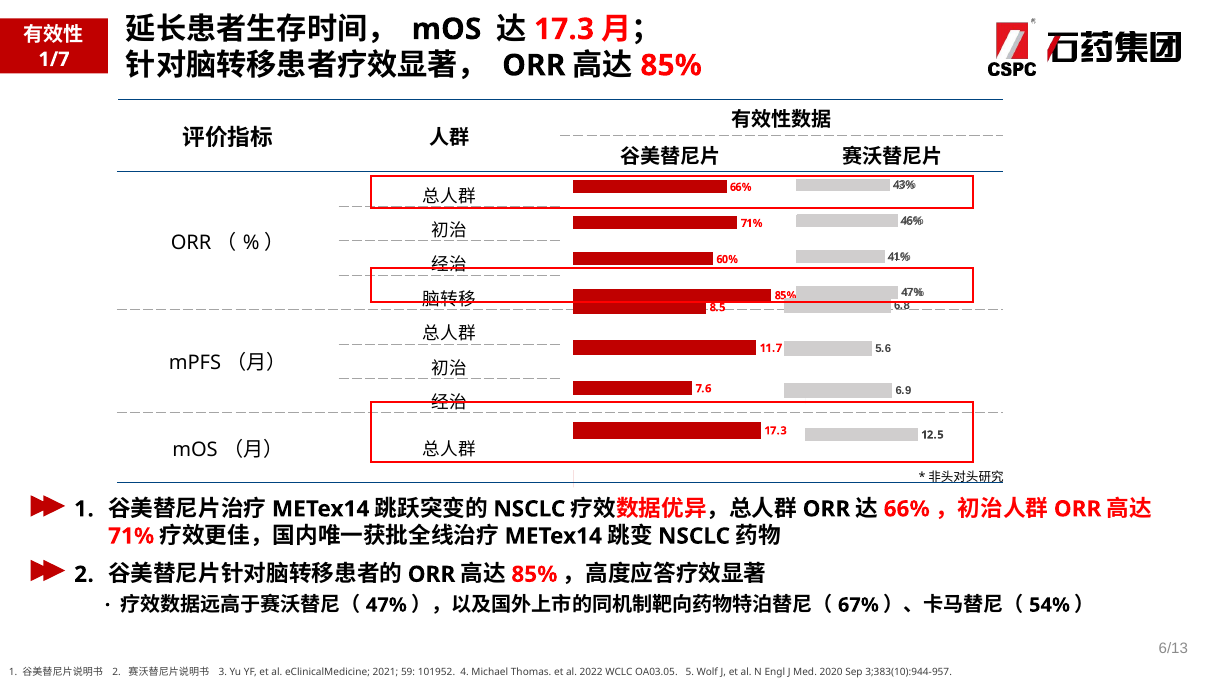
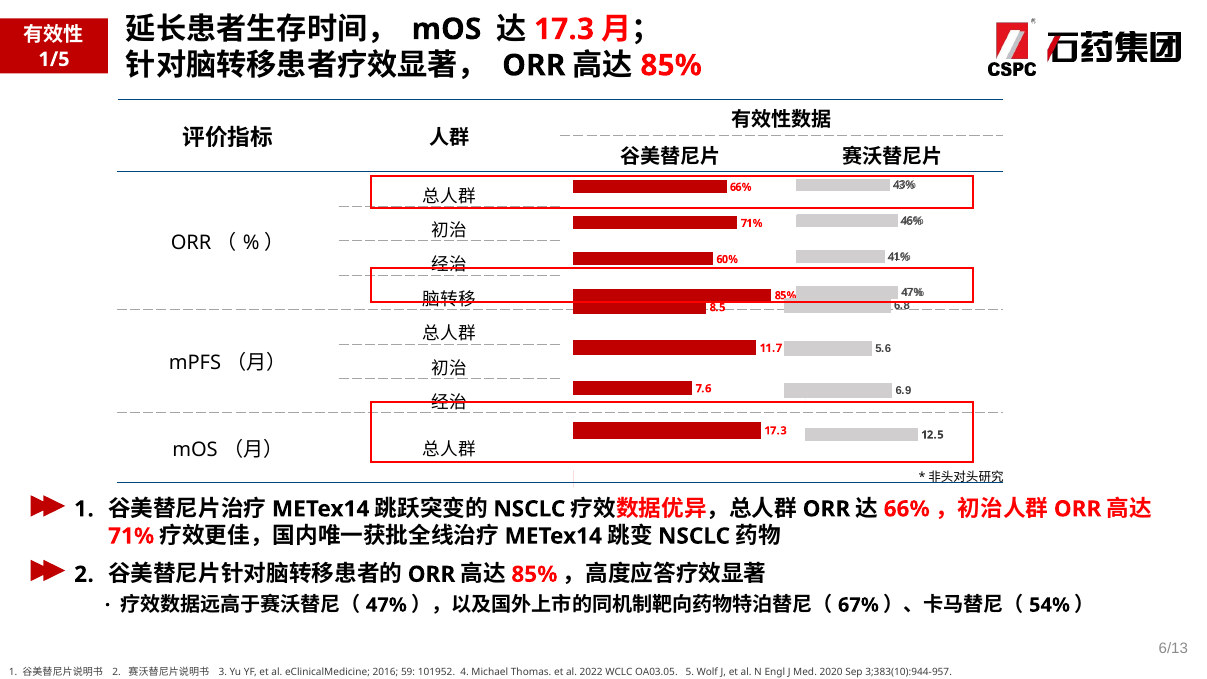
1/7: 1/7 -> 1/5 (54, 59)
2021: 2021 -> 2016 (385, 672)
